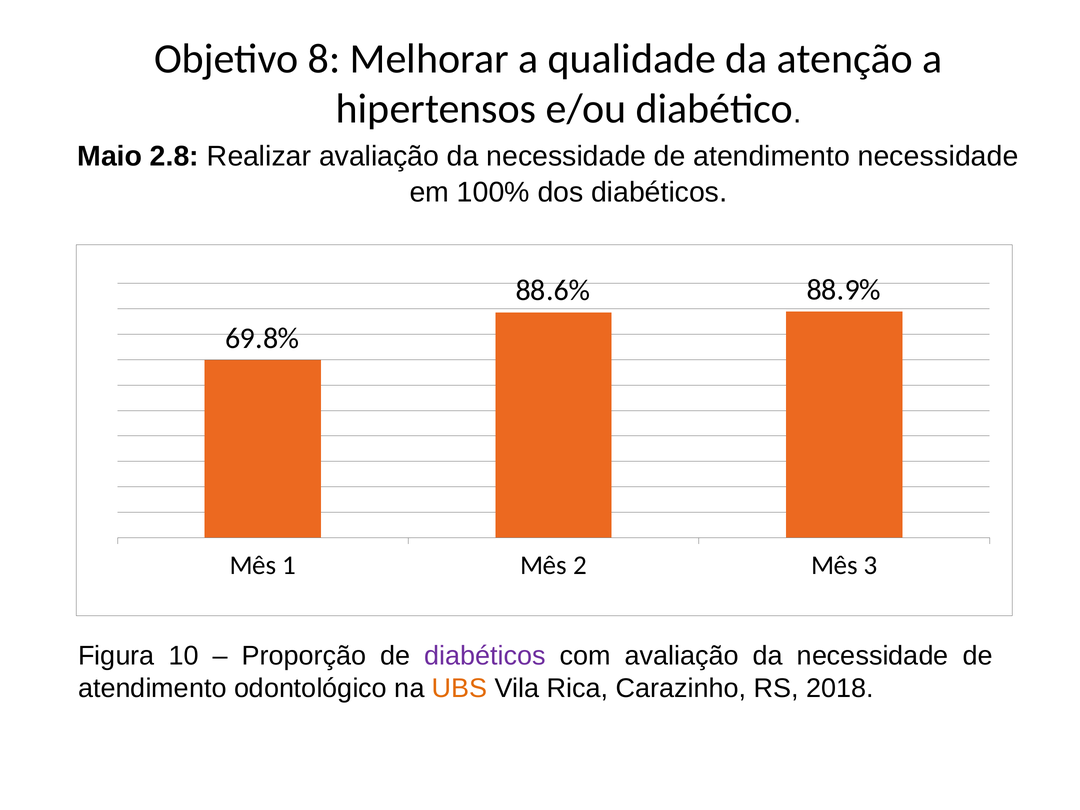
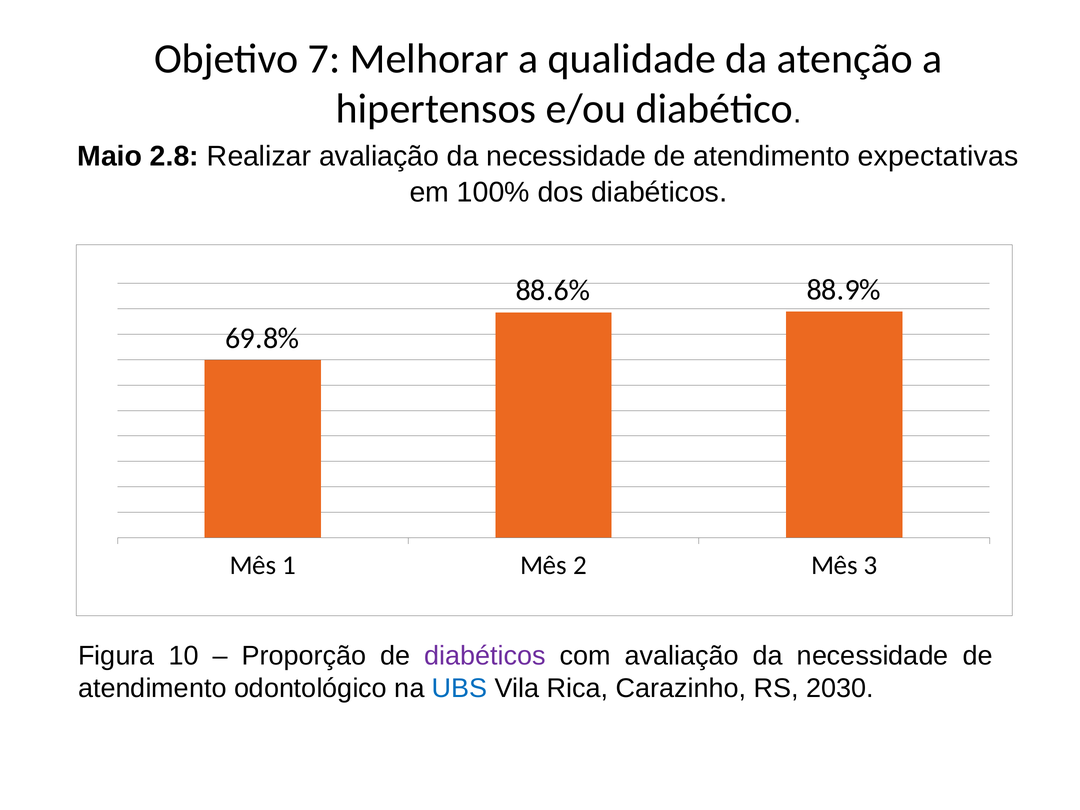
8: 8 -> 7 (324, 59)
atendimento necessidade: necessidade -> expectativas (938, 156)
UBS colour: orange -> blue (460, 688)
2018: 2018 -> 2030 (840, 688)
